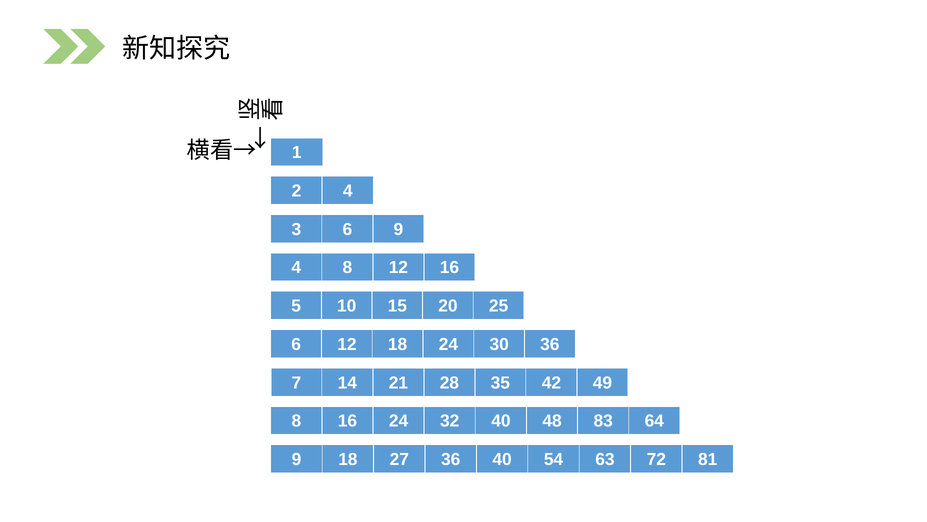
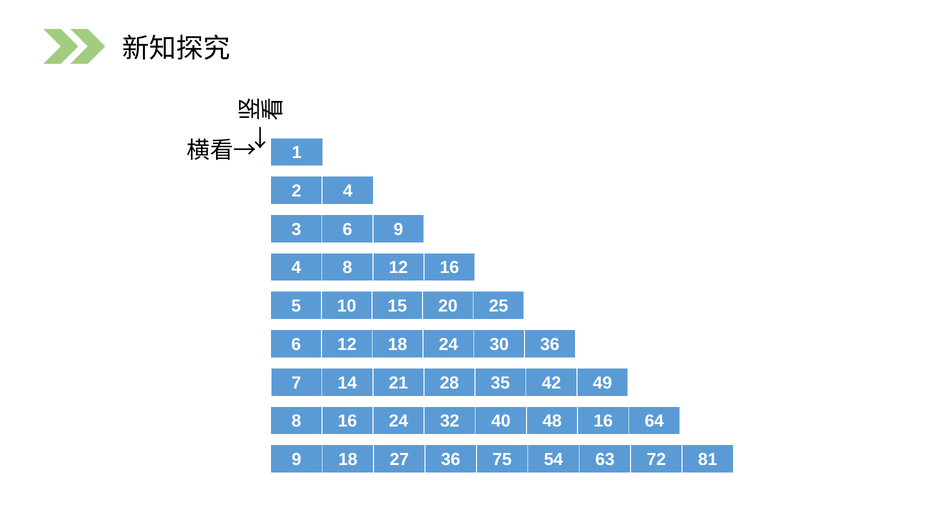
48 83: 83 -> 16 (603, 421)
36 40: 40 -> 75 (502, 459)
